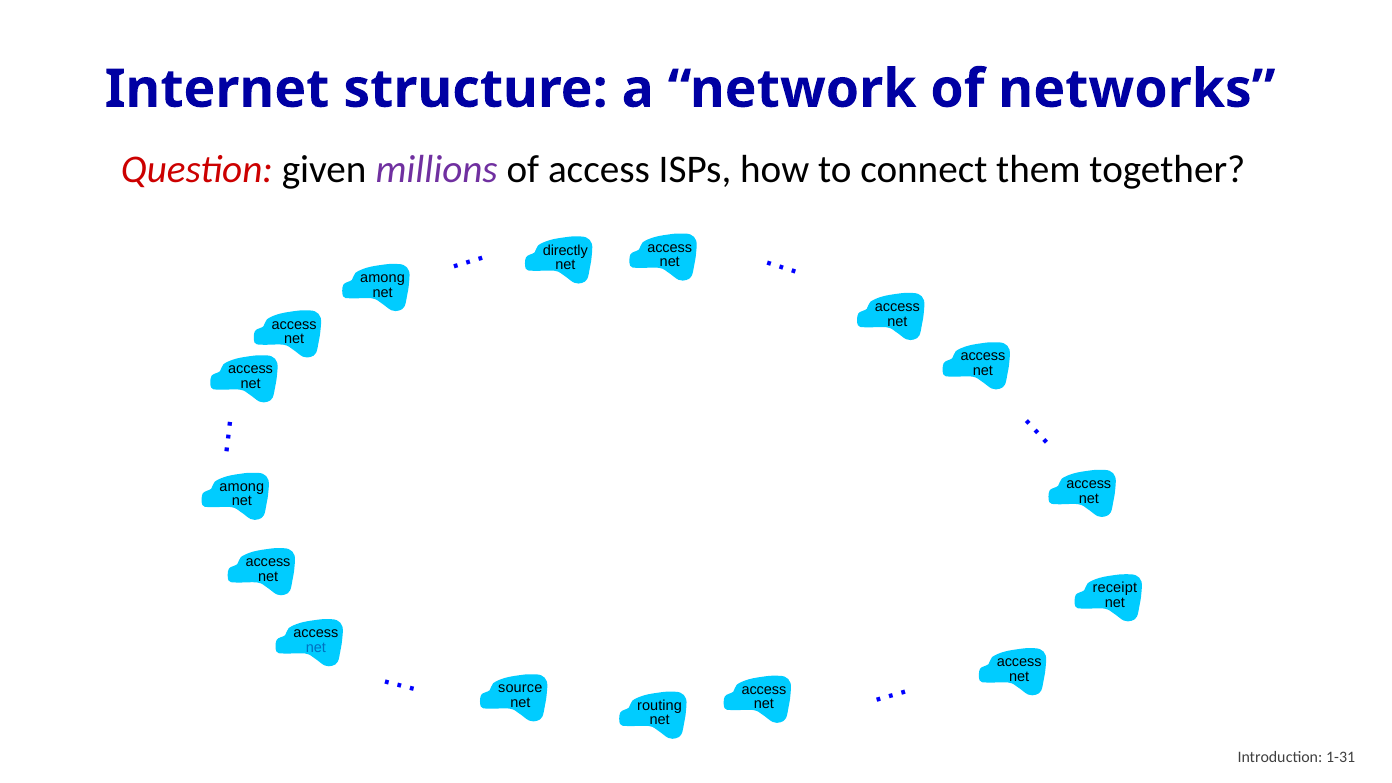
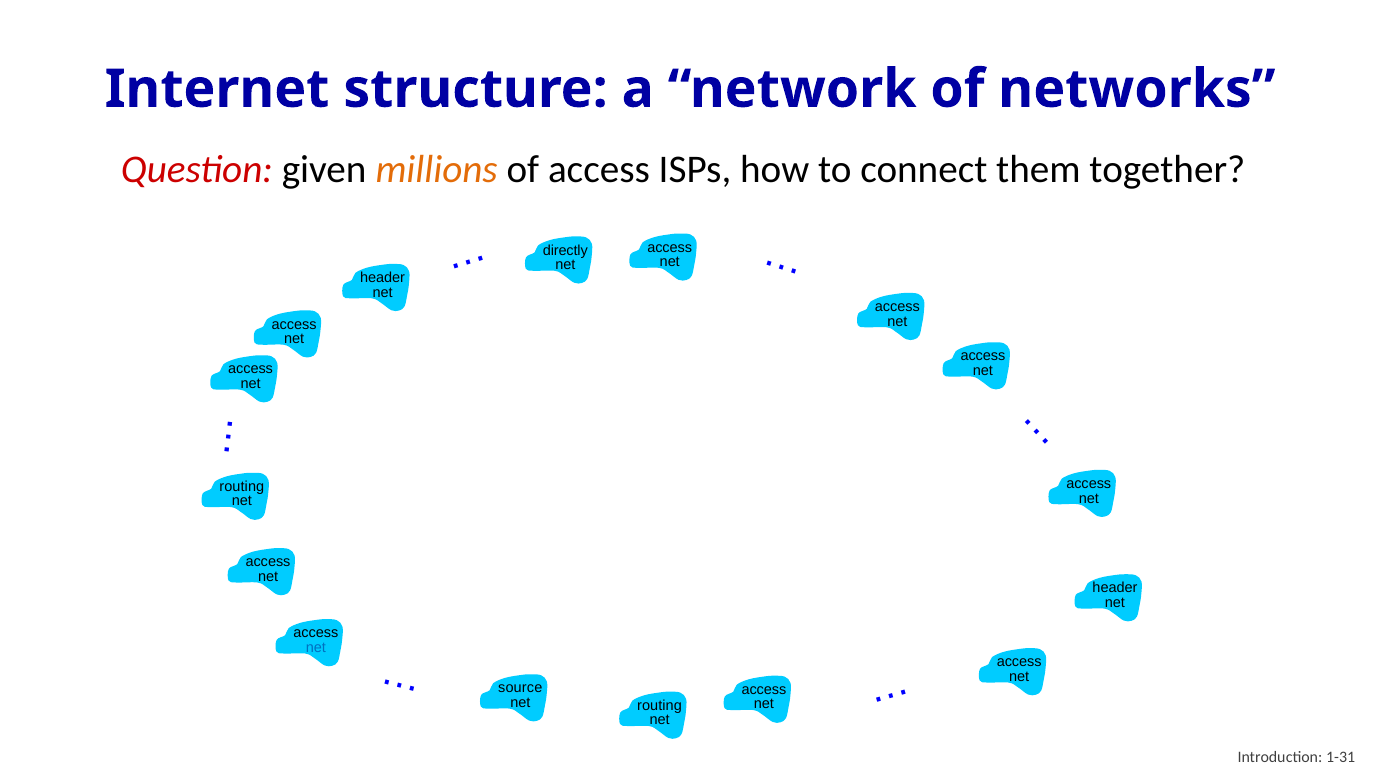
millions colour: purple -> orange (437, 170)
among: among -> header (383, 278)
among: among -> routing (242, 487)
receipt: receipt -> header (1115, 588)
